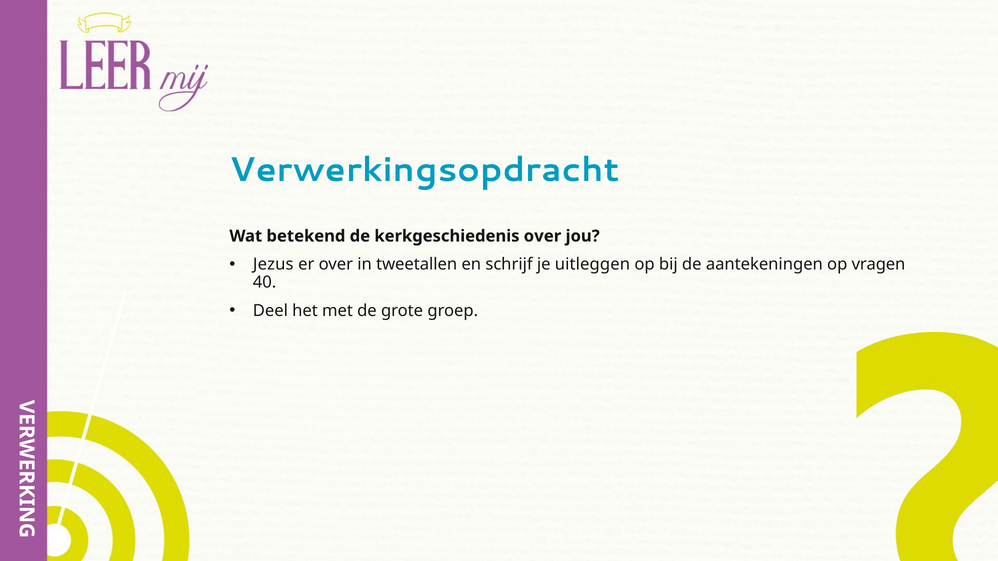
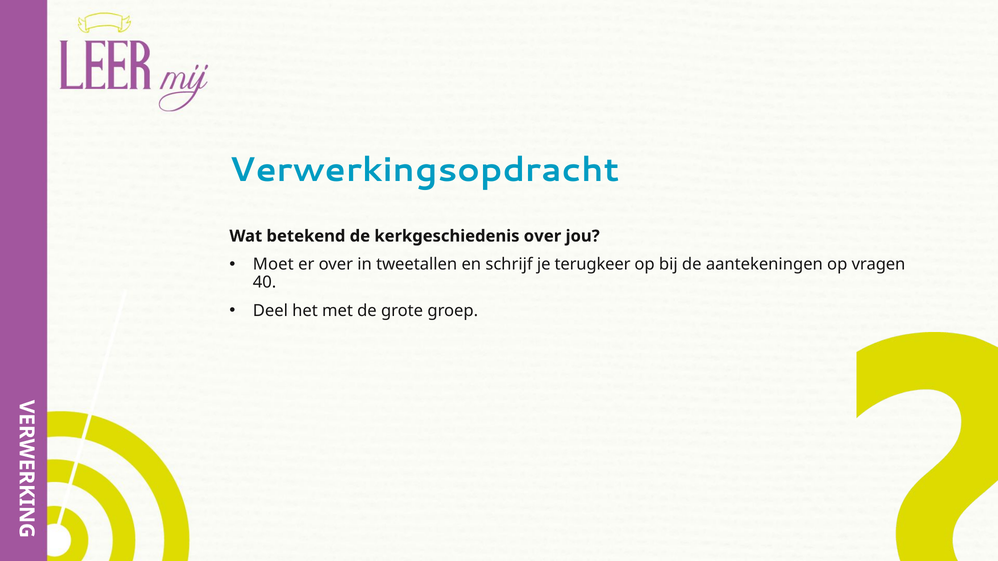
Jezus: Jezus -> Moet (273, 265)
uitleggen: uitleggen -> terugkeer (593, 265)
